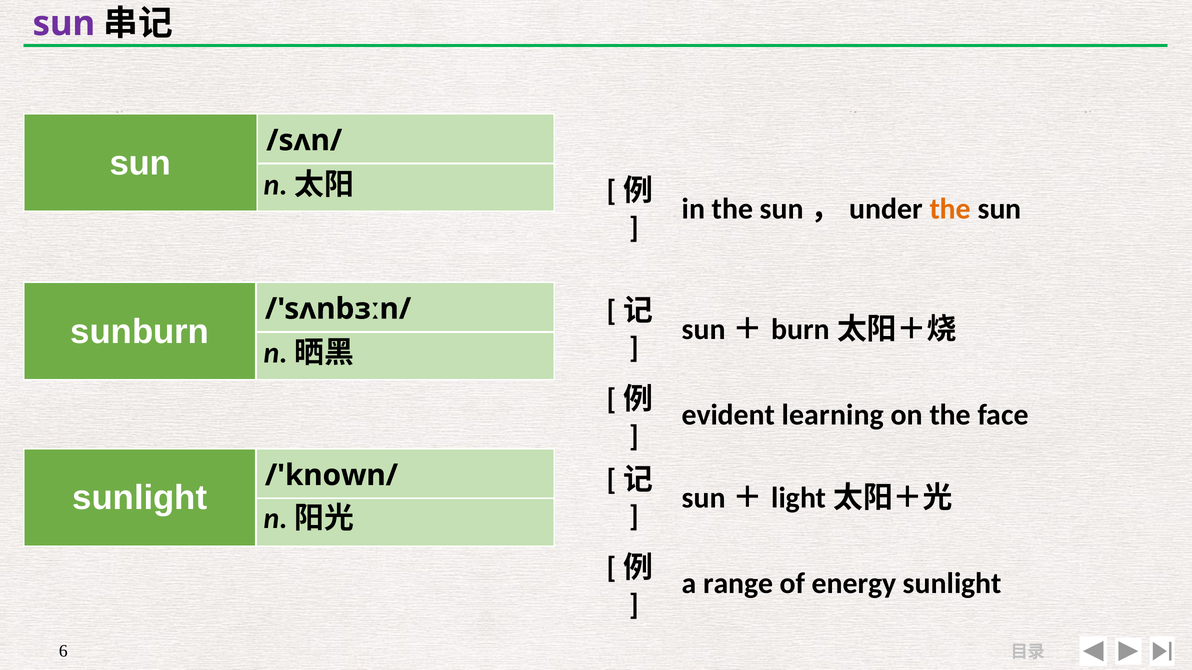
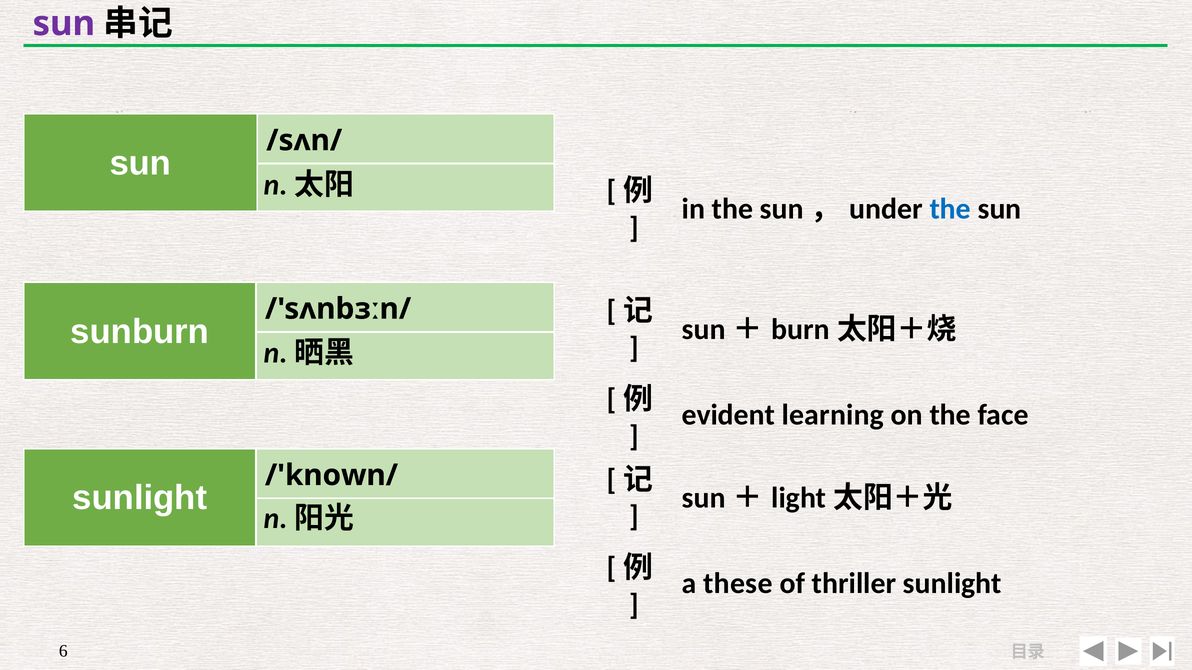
the colour: orange -> blue (950, 209)
range: range -> these (738, 584)
energy: energy -> thriller (854, 584)
